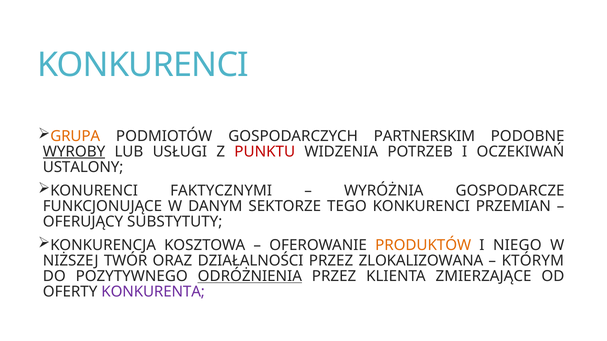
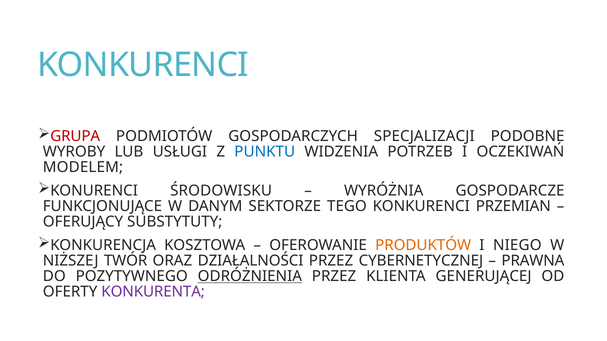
GRUPA colour: orange -> red (75, 136)
PARTNERSKIM: PARTNERSKIM -> SPECJALIZACJI (424, 136)
WYROBY underline: present -> none (74, 152)
PUNKTU colour: red -> blue (265, 152)
USTALONY: USTALONY -> MODELEM (83, 167)
FAKTYCZNYMI: FAKTYCZNYMI -> ŚRODOWISKU (221, 191)
ZLOKALIZOWANA: ZLOKALIZOWANA -> CYBERNETYCZNEJ (421, 261)
KTÓRYM: KTÓRYM -> PRAWNA (533, 261)
ZMIERZAJĄCE: ZMIERZAJĄCE -> GENERUJĄCEJ (484, 277)
